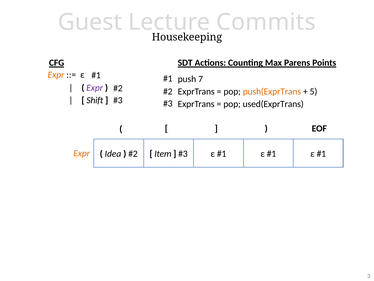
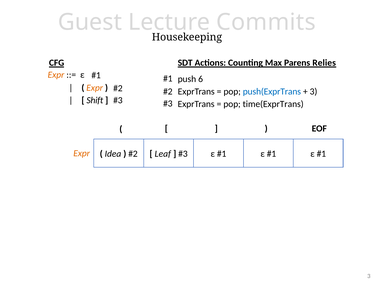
Points: Points -> Relies (324, 63)
7: 7 -> 6 (201, 79)
Expr colour: purple -> orange (95, 88)
push(ExprTrans colour: orange -> blue (272, 91)
5: 5 -> 3 (314, 91)
used(ExprTrans: used(ExprTrans -> time(ExprTrans (273, 104)
Item: Item -> Leaf (163, 153)
